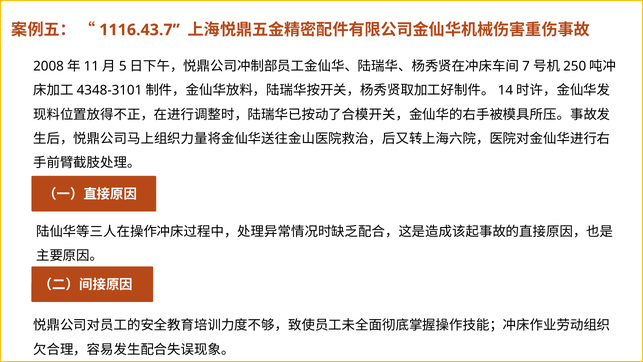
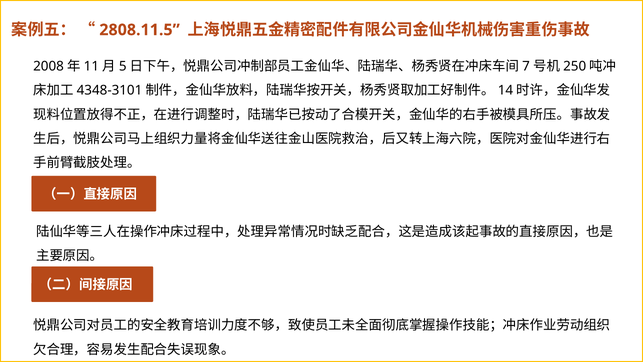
1116.43.7: 1116.43.7 -> 2808.11.5 (140, 30)
